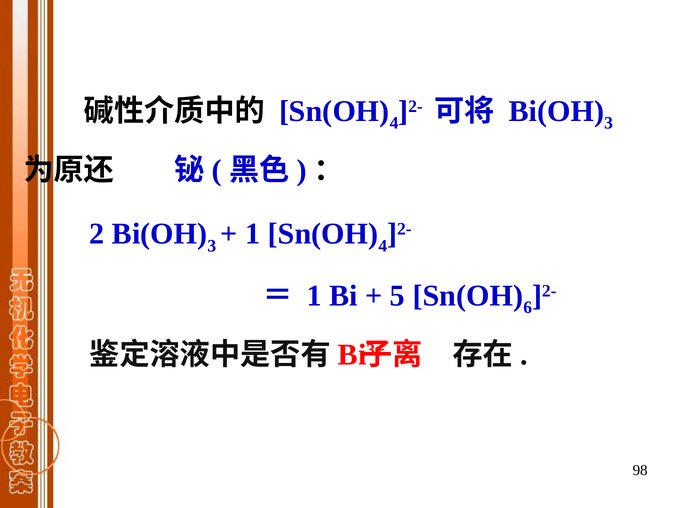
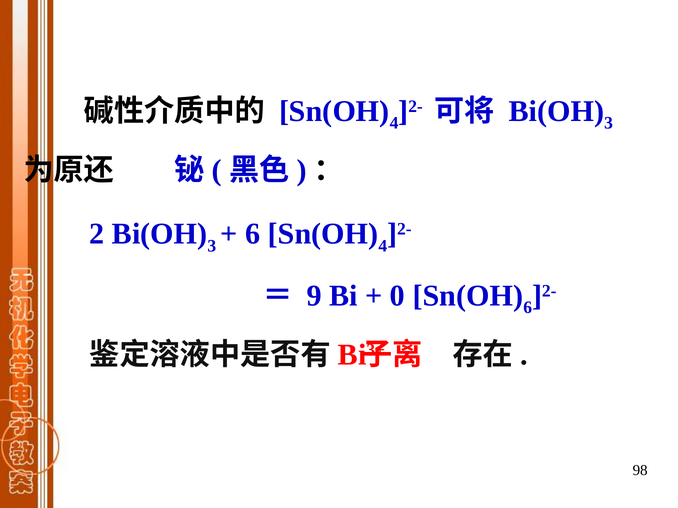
1: 1 -> 6 (253, 234)
1: 1 -> 9 (314, 296)
5: 5 -> 0 (398, 296)
